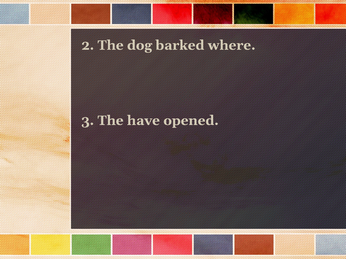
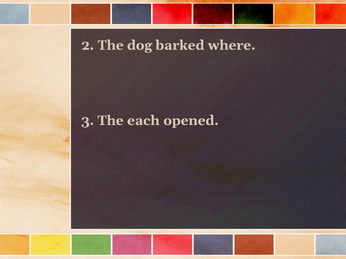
have: have -> each (143, 121)
